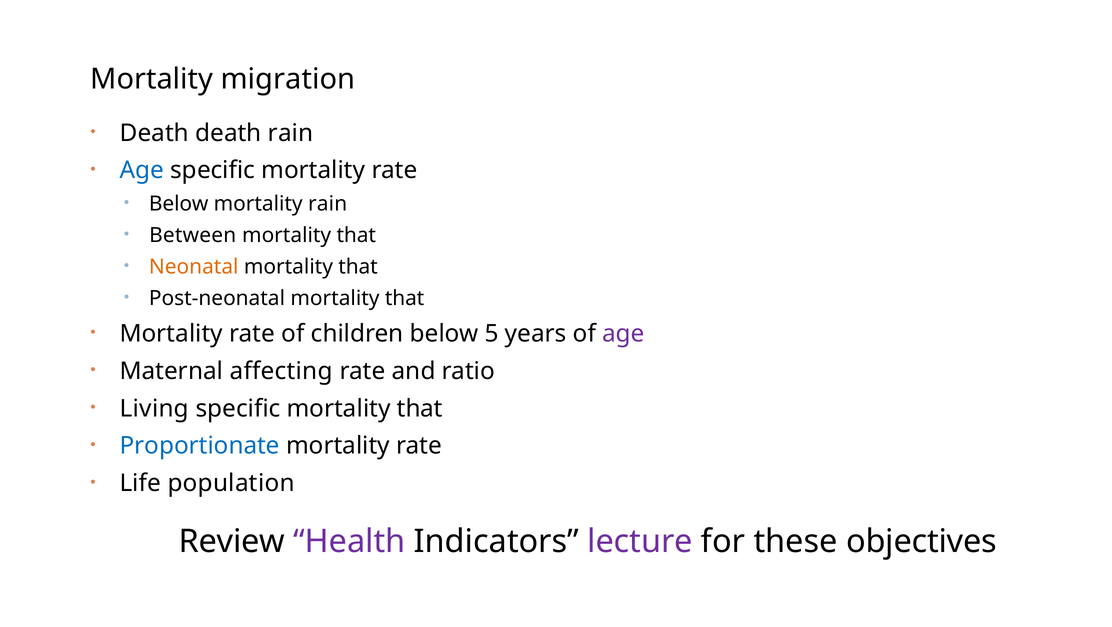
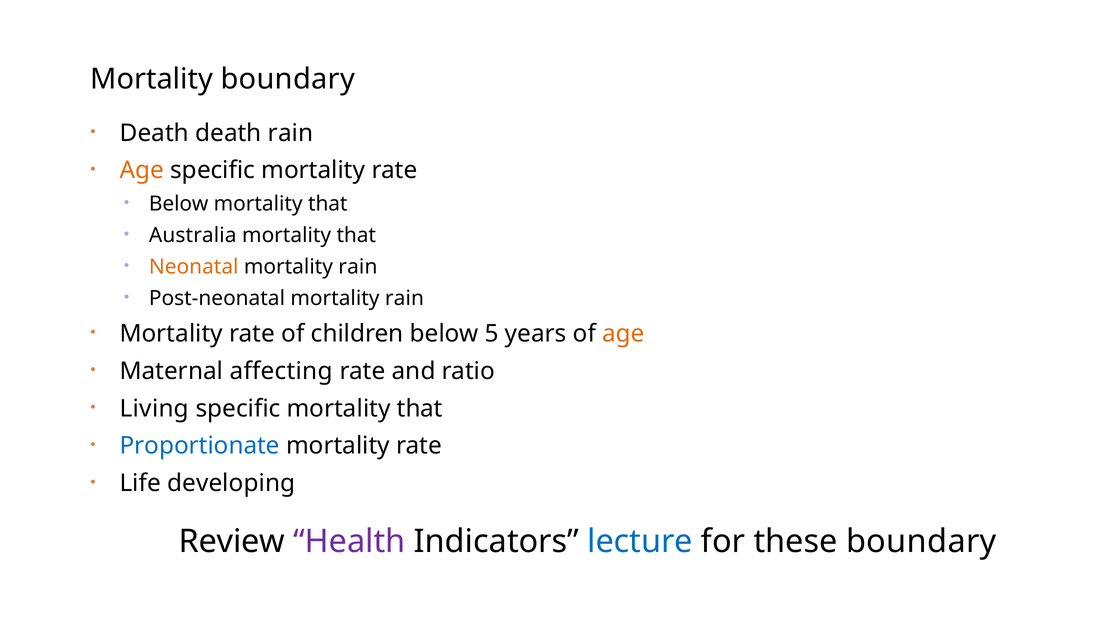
Mortality migration: migration -> boundary (288, 79)
Age colour: blue -> orange (142, 170)
rain: rain -> that (328, 204)
Between: Between -> Australia (193, 235)
that: that -> rain (358, 267)
Post-neonatal mortality that: that -> rain (404, 298)
age colour: purple -> orange (624, 334)
population: population -> developing (231, 483)
lecture colour: purple -> blue (640, 542)
these objectives: objectives -> boundary (921, 542)
